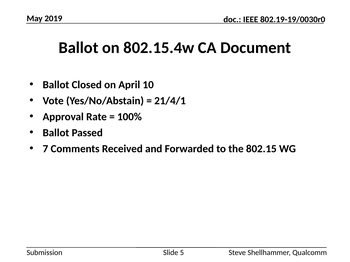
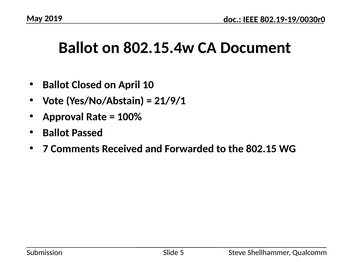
21/4/1: 21/4/1 -> 21/9/1 (170, 101)
